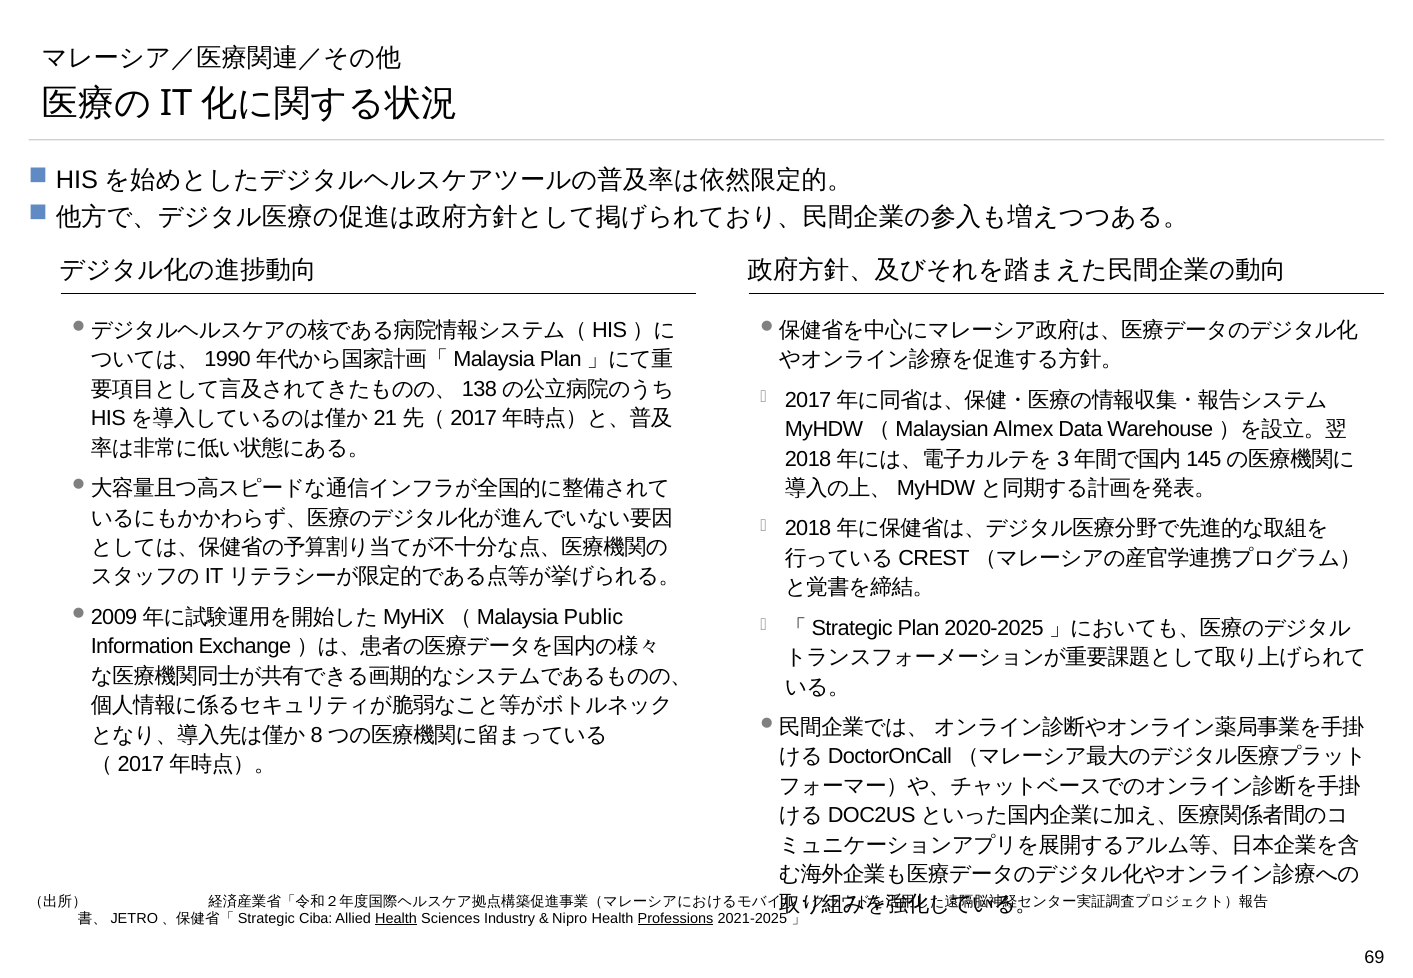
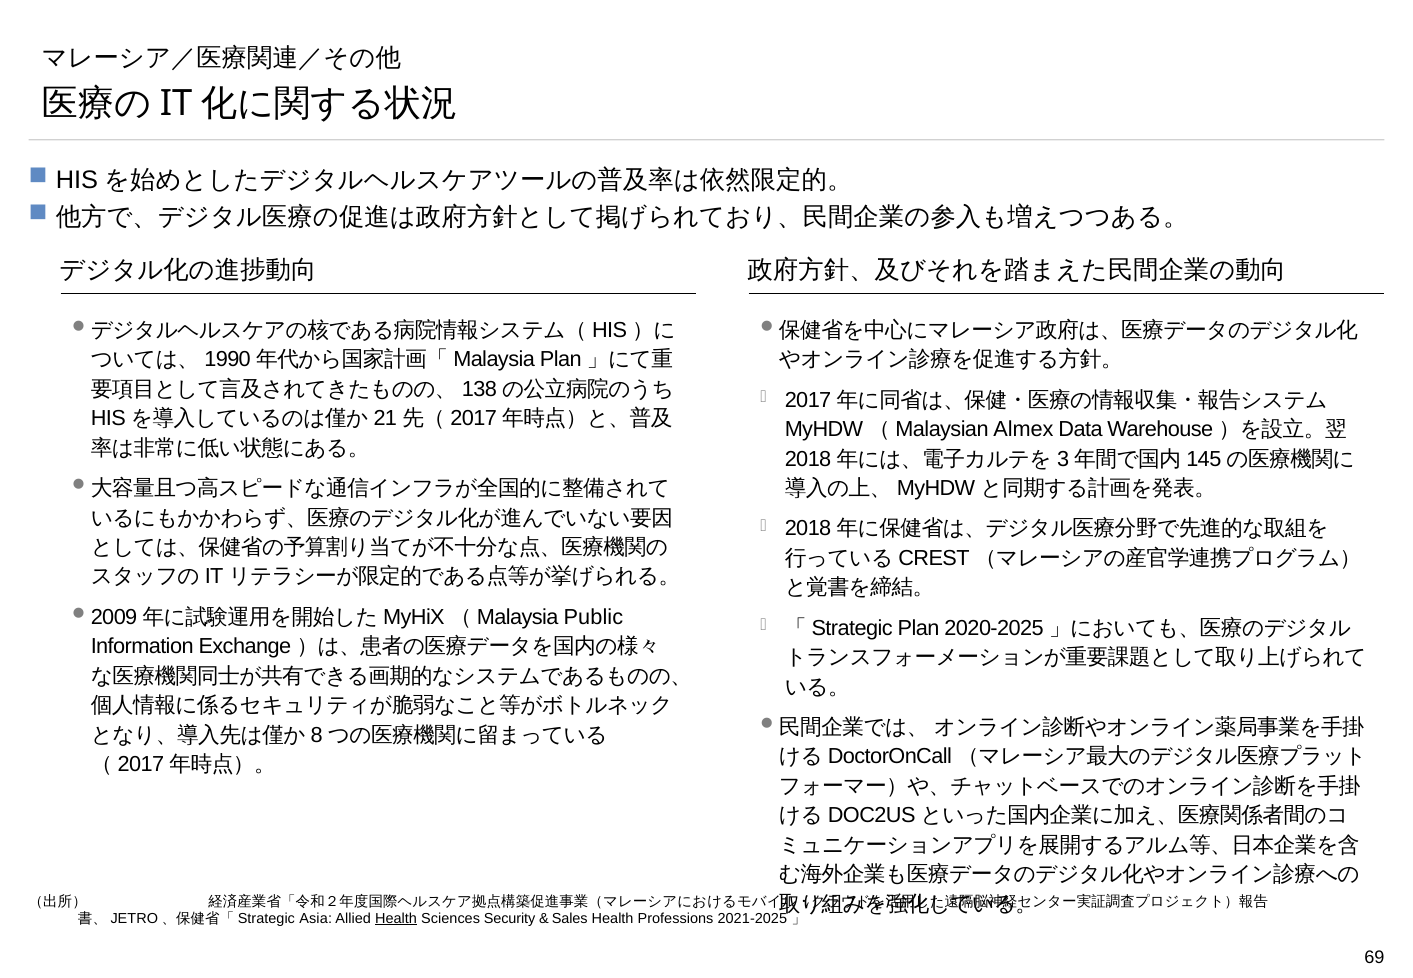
Ciba: Ciba -> Asia (316, 919)
Industry: Industry -> Security (510, 919)
Nipro: Nipro -> Sales (570, 919)
Professions underline: present -> none (676, 919)
